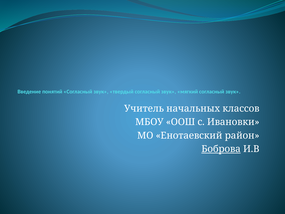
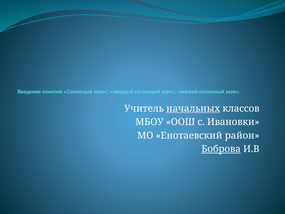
начальных underline: none -> present (193, 108)
